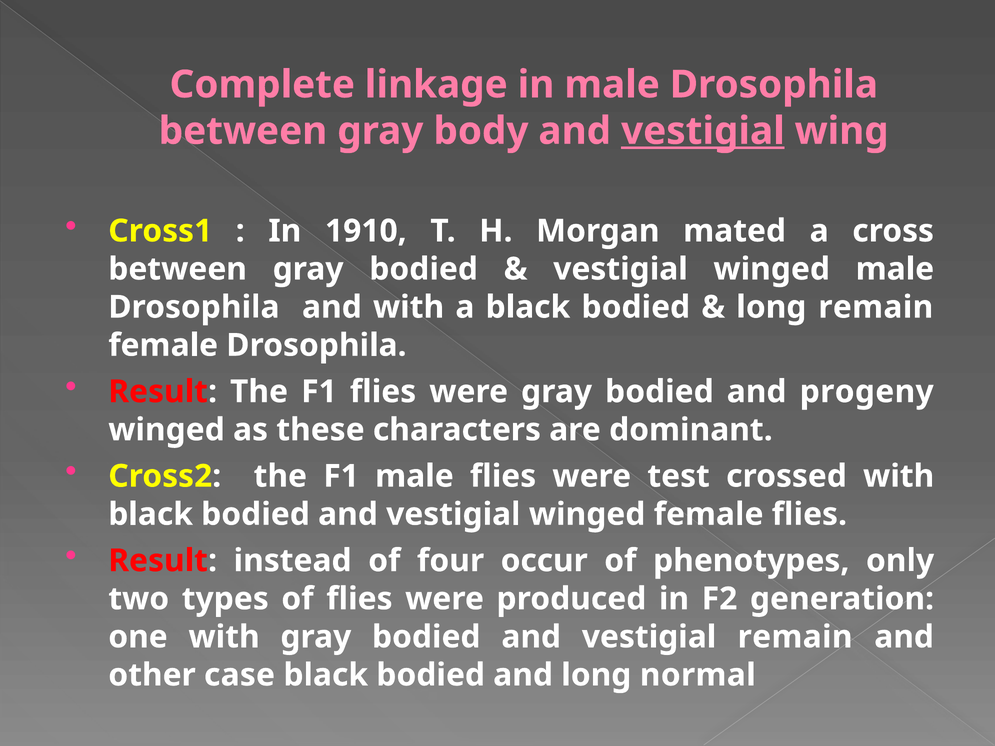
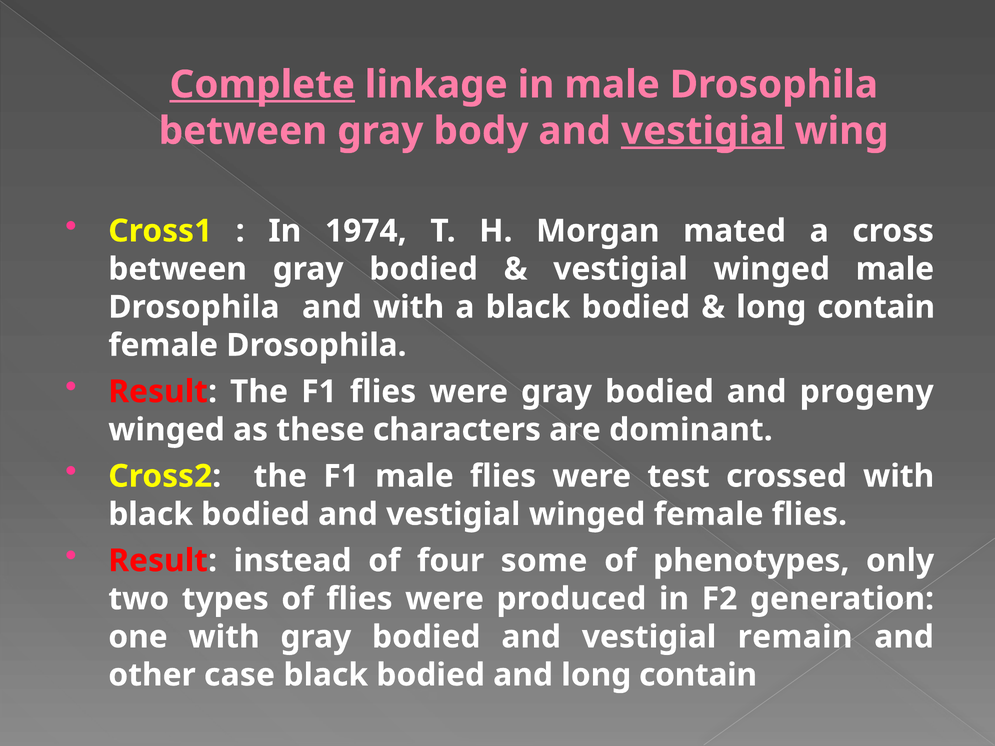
Complete underline: none -> present (262, 85)
1910: 1910 -> 1974 (366, 231)
remain: remain -> contain (876, 307)
occur: occur -> some (544, 561)
and long normal: normal -> contain (698, 675)
